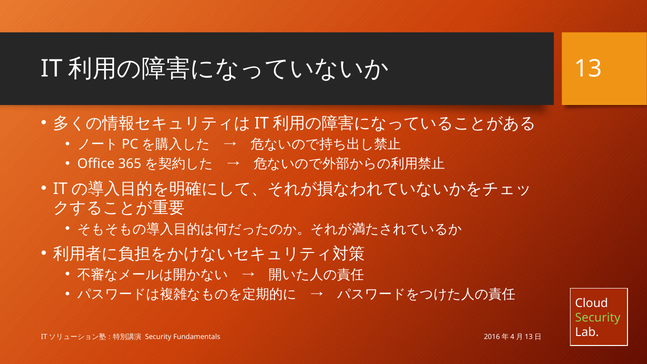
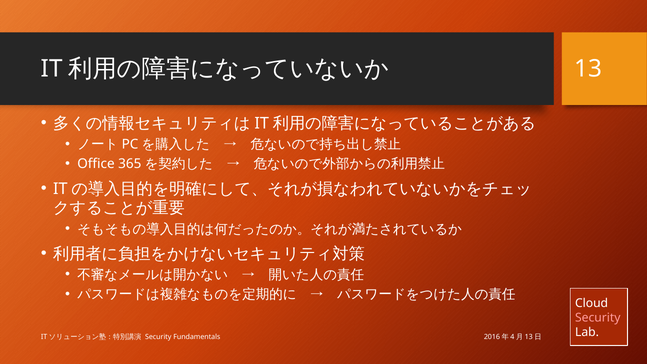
Security colour: light green -> pink (598, 318)
